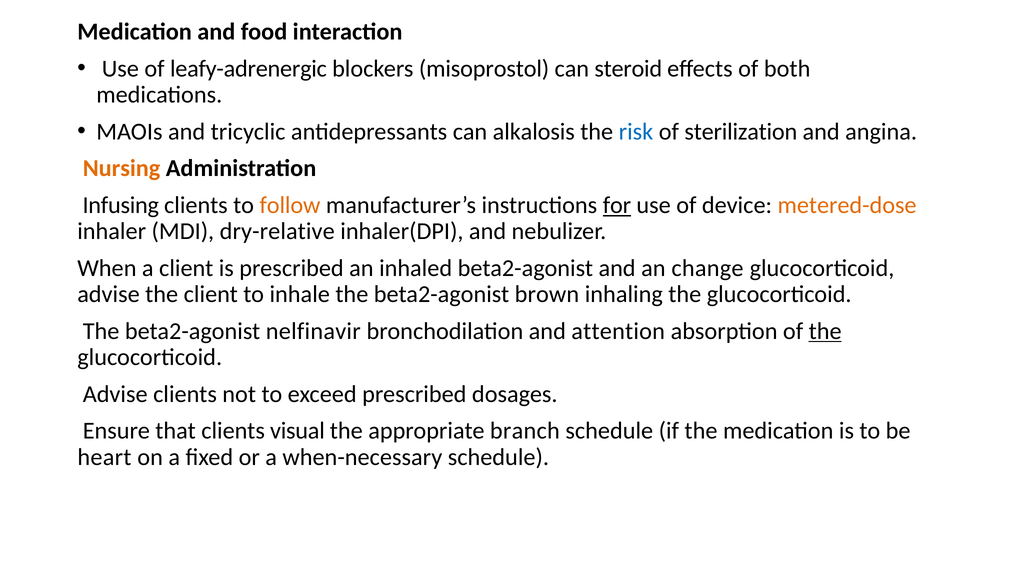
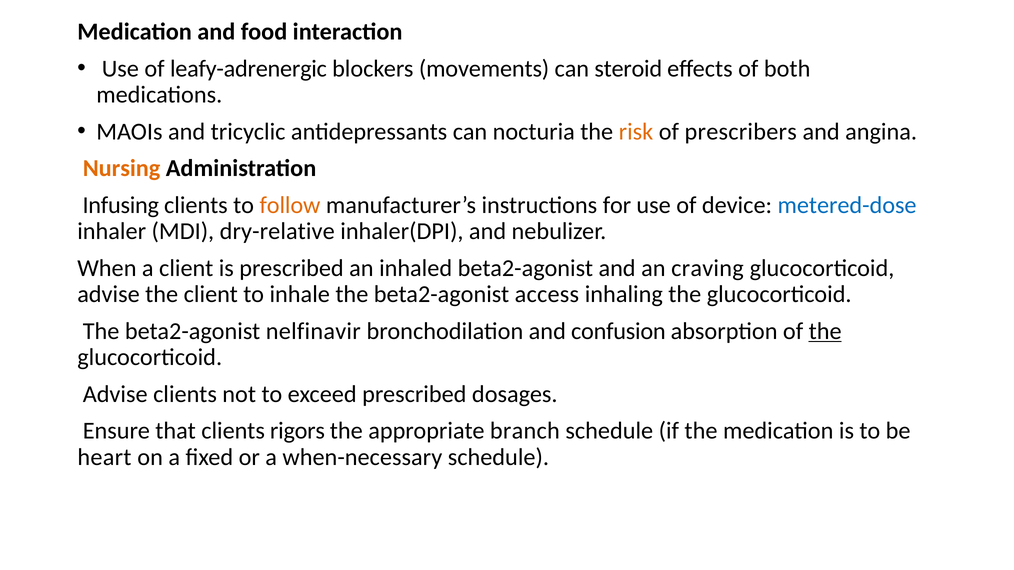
misoprostol: misoprostol -> movements (484, 69)
alkalosis: alkalosis -> nocturia (534, 132)
risk colour: blue -> orange (636, 132)
sterilization: sterilization -> prescribers (741, 132)
for underline: present -> none (617, 205)
metered-dose colour: orange -> blue (847, 205)
change: change -> craving (707, 268)
brown: brown -> access (547, 294)
attention: attention -> confusion (618, 331)
visual: visual -> rigors (297, 431)
